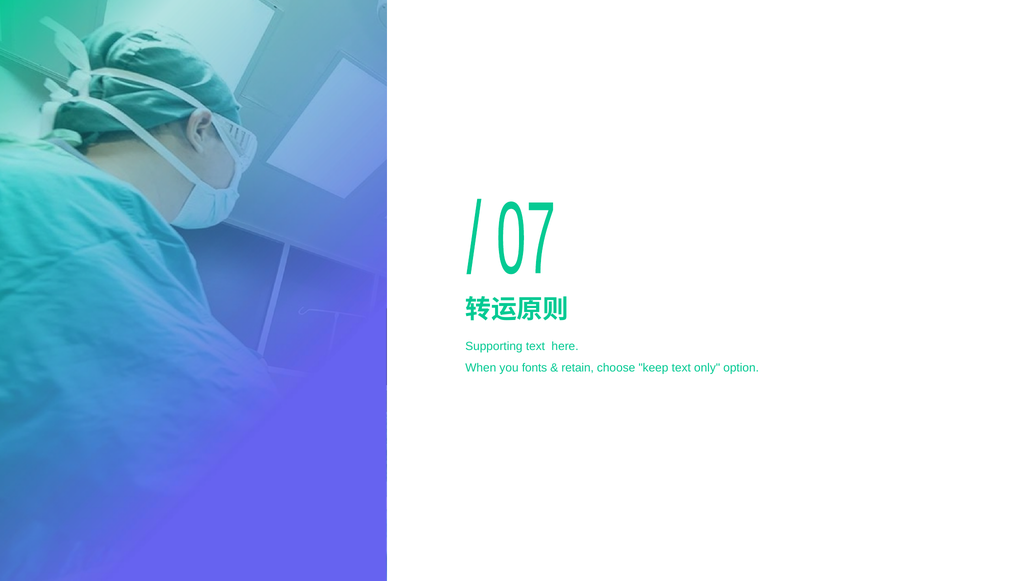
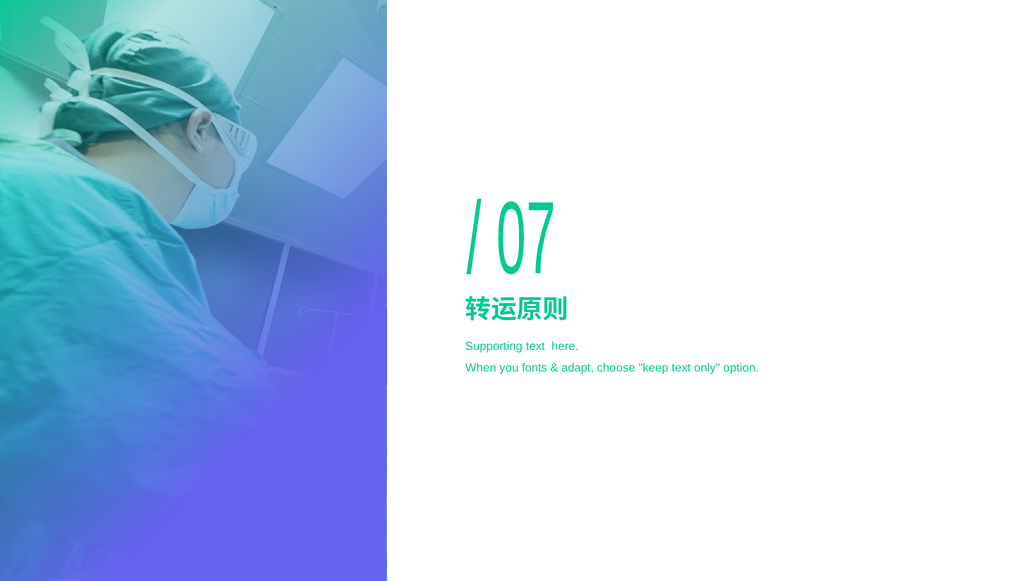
retain: retain -> adapt (578, 368)
